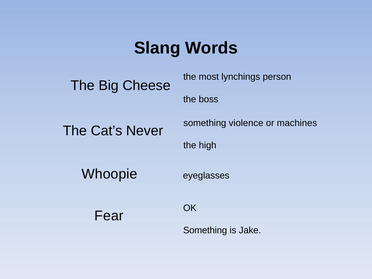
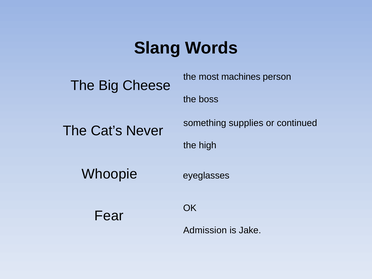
lynchings: lynchings -> machines (241, 77)
violence: violence -> supplies (246, 123)
machines: machines -> continued (297, 123)
Something: Something -> Admission (205, 230)
